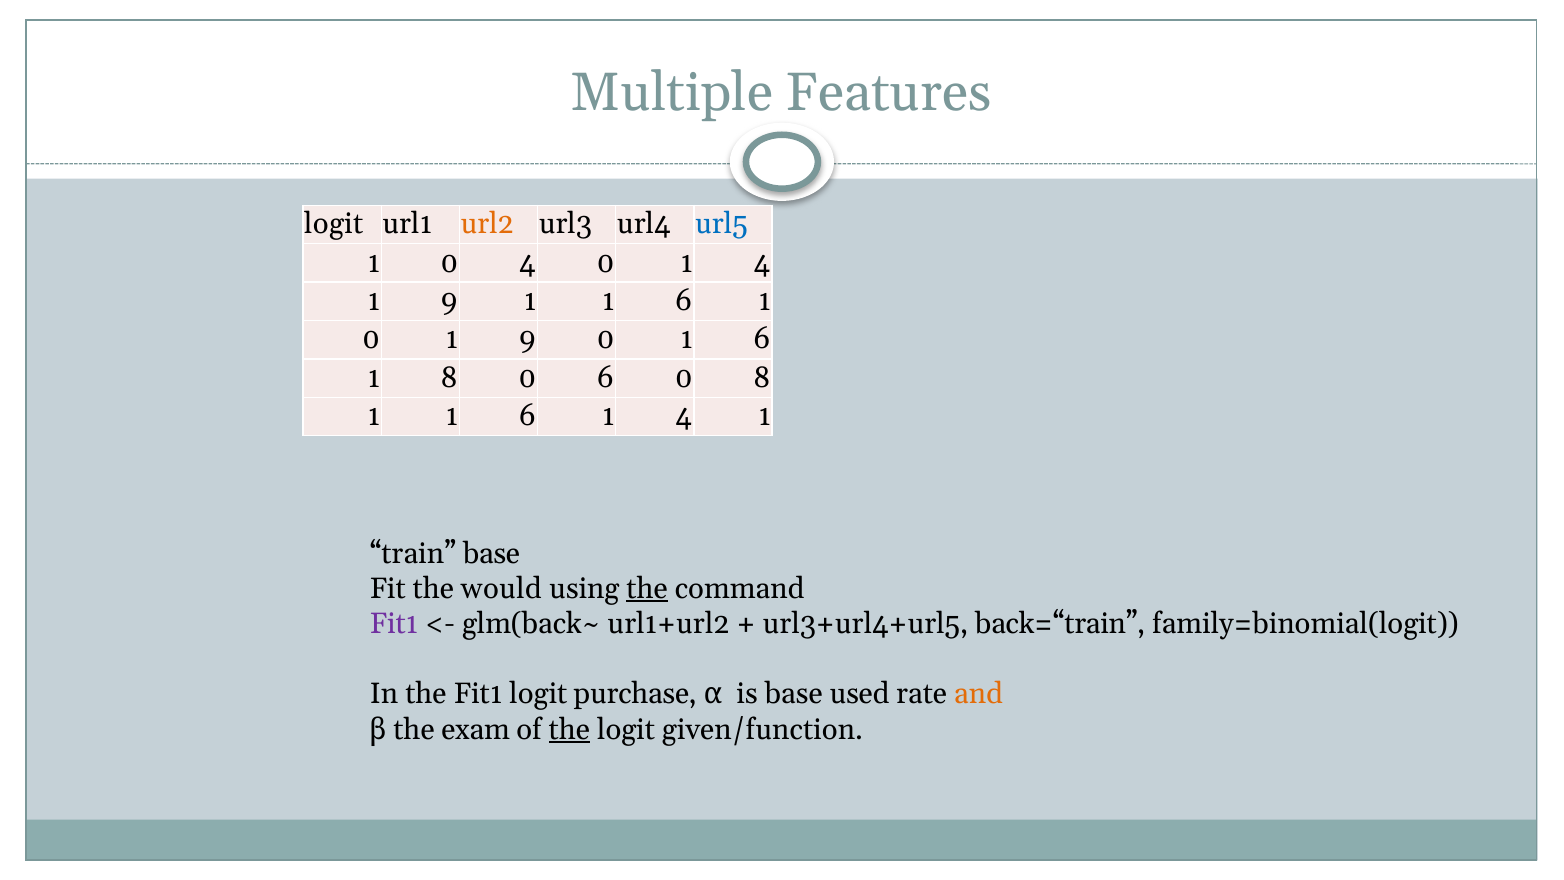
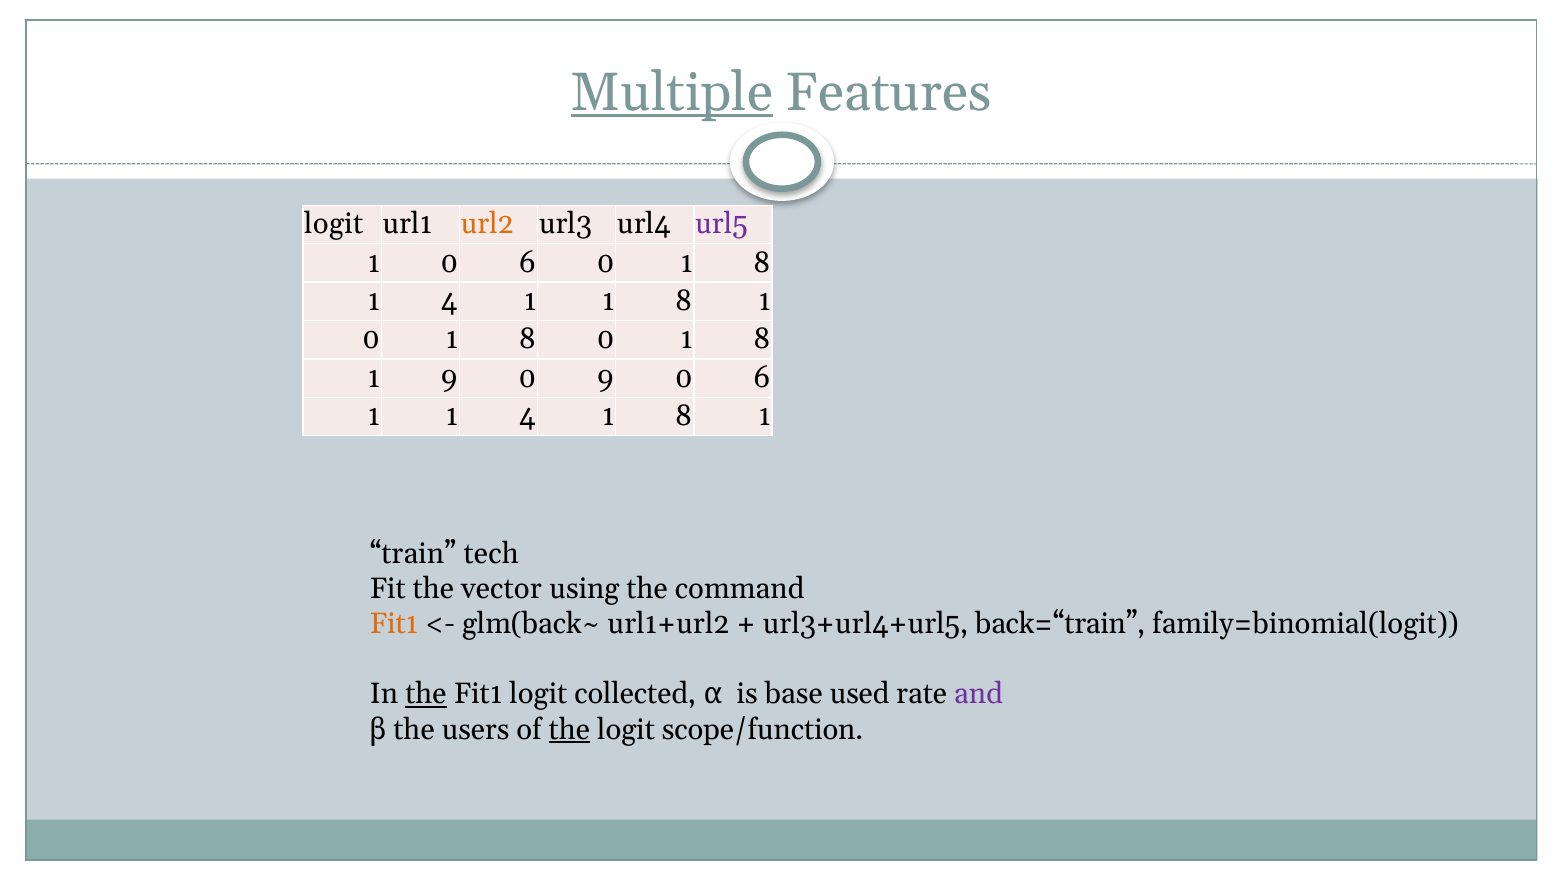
Multiple underline: none -> present (672, 92)
url5 colour: blue -> purple (721, 224)
1 0 4: 4 -> 6 (527, 262)
4: 4 -> 8 (762, 262)
9: 9 -> 4 (449, 301)
6: 6 -> 8 (684, 301)
9: 9 -> 8 (527, 339)
6: 6 -> 8 (762, 339)
1 8: 8 -> 9 (449, 378)
0 6: 6 -> 9 (605, 378)
8: 8 -> 6 (762, 378)
6: 6 -> 4 (527, 416)
4: 4 -> 8 (684, 416)
train base: base -> tech (491, 553)
would: would -> vector (502, 588)
the underline: present -> none (647, 588)
Fit1 colour: purple -> orange (394, 624)
the underline: none -> present (426, 694)
purchase: purchase -> collected (635, 694)
and colour: orange -> purple (979, 694)
exam: exam -> users (476, 729)
given/function: given/function -> scope/function (763, 729)
